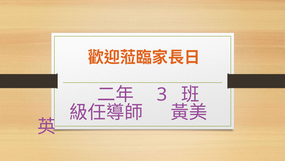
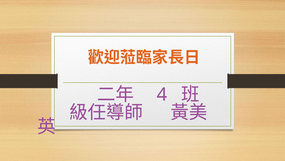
3: 3 -> 4 (162, 94)
